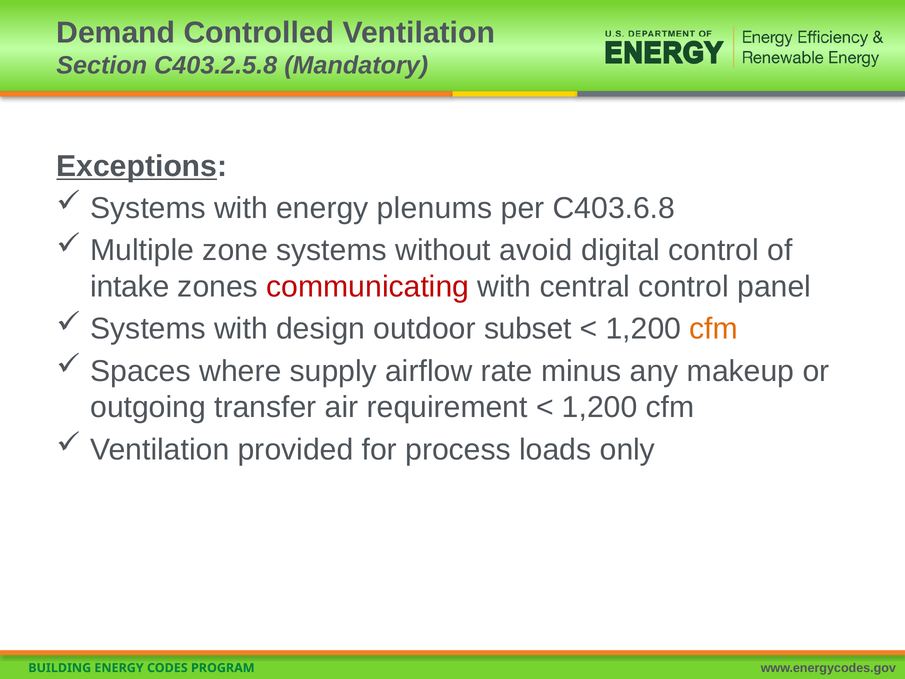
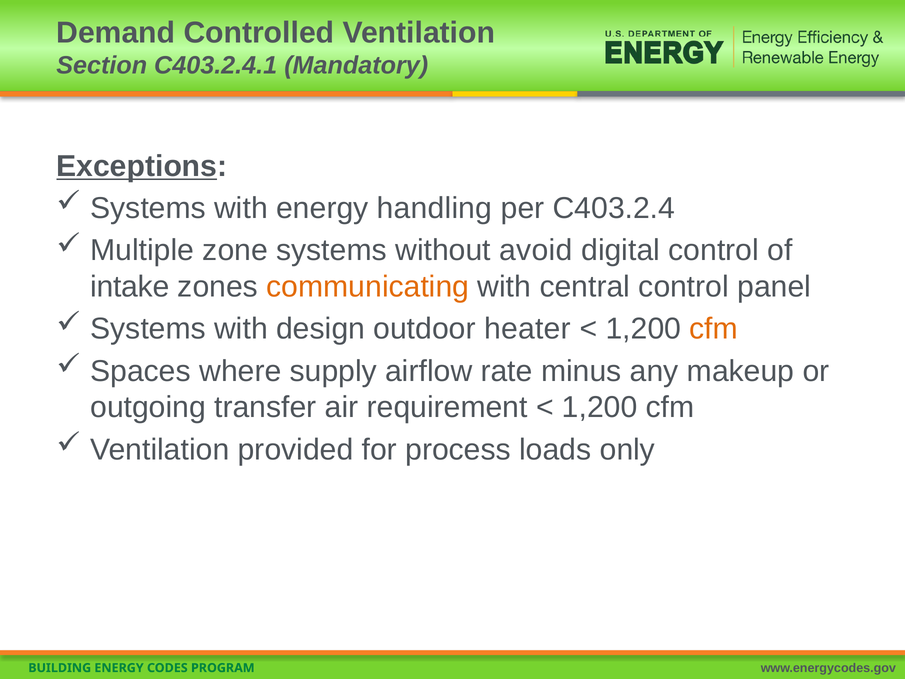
C403.2.5.8: C403.2.5.8 -> C403.2.4.1 (216, 65)
plenums: plenums -> handling (434, 208)
C403.6.8: C403.6.8 -> C403.2.4 (614, 208)
communicating colour: red -> orange (368, 287)
subset: subset -> heater (528, 329)
